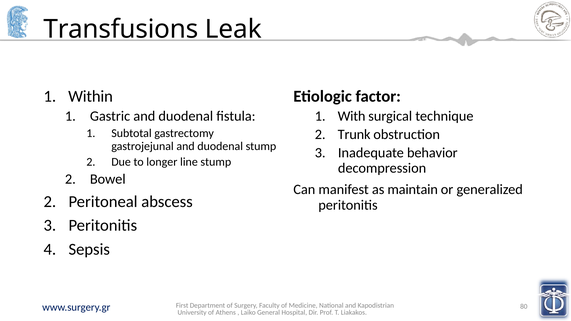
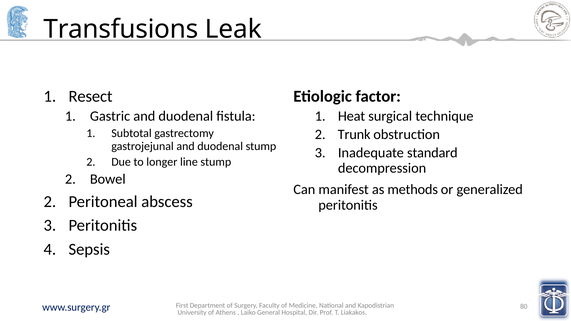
Within: Within -> Resect (91, 97)
With: With -> Heat (352, 116)
behavior: behavior -> standard (432, 153)
maintain: maintain -> methods (413, 190)
